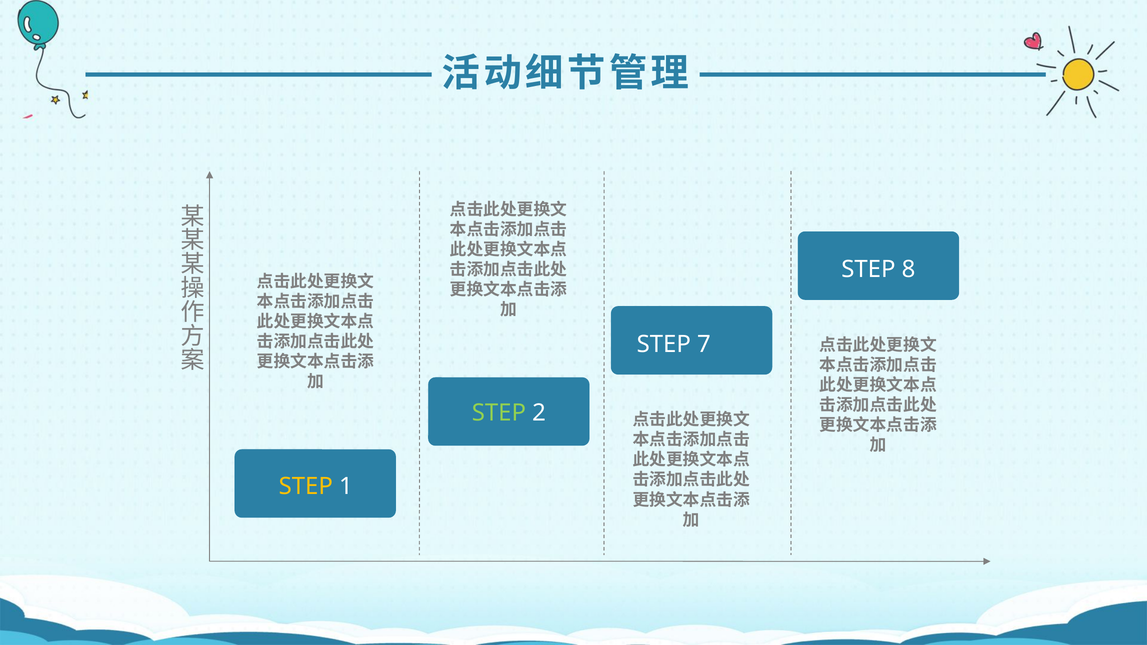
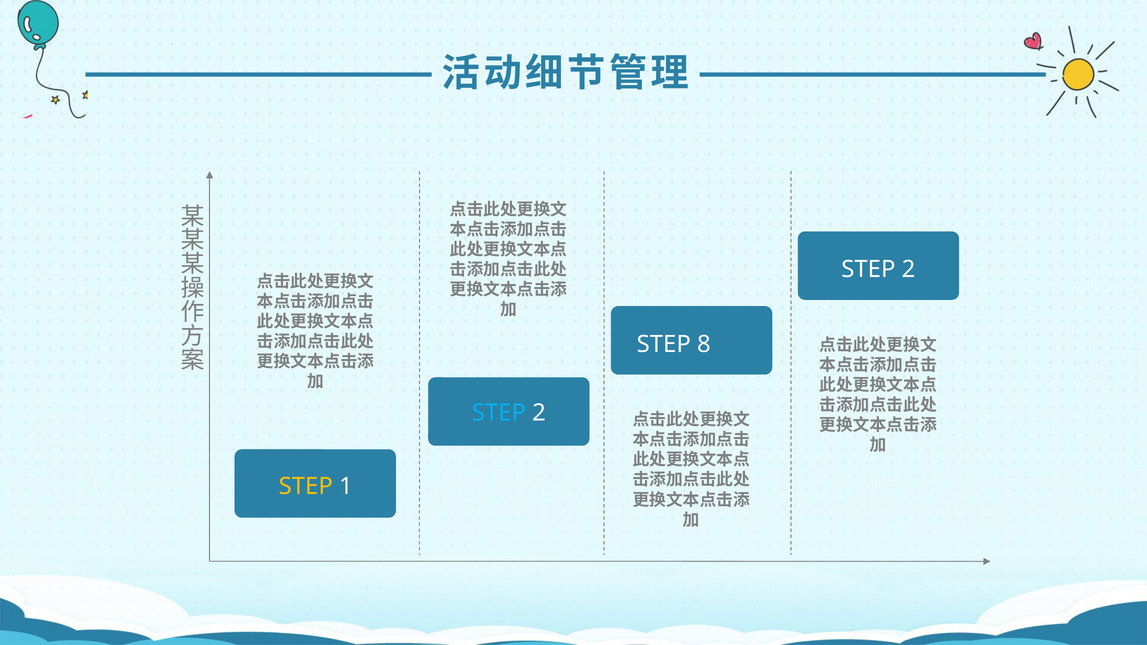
8: 8 -> 2 (909, 270)
7: 7 -> 8 (704, 344)
STEP colour: light green -> light blue (499, 413)
